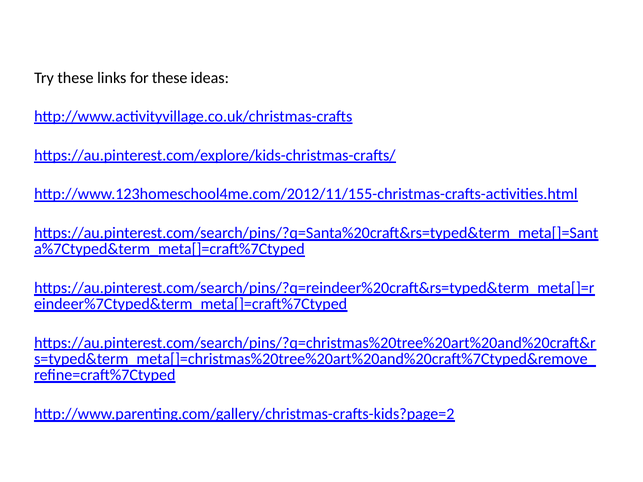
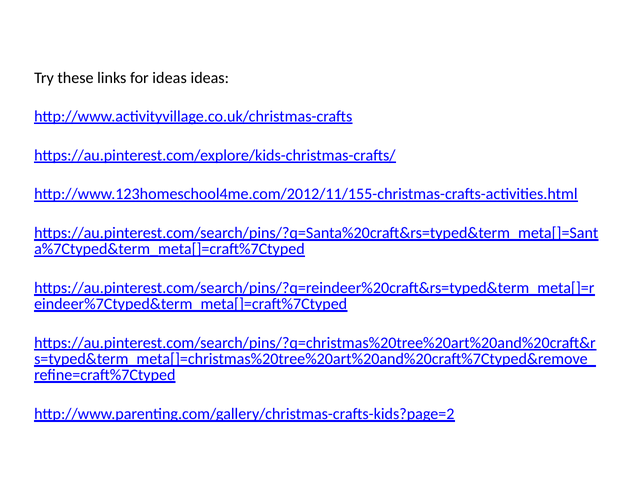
for these: these -> ideas (170, 78)
